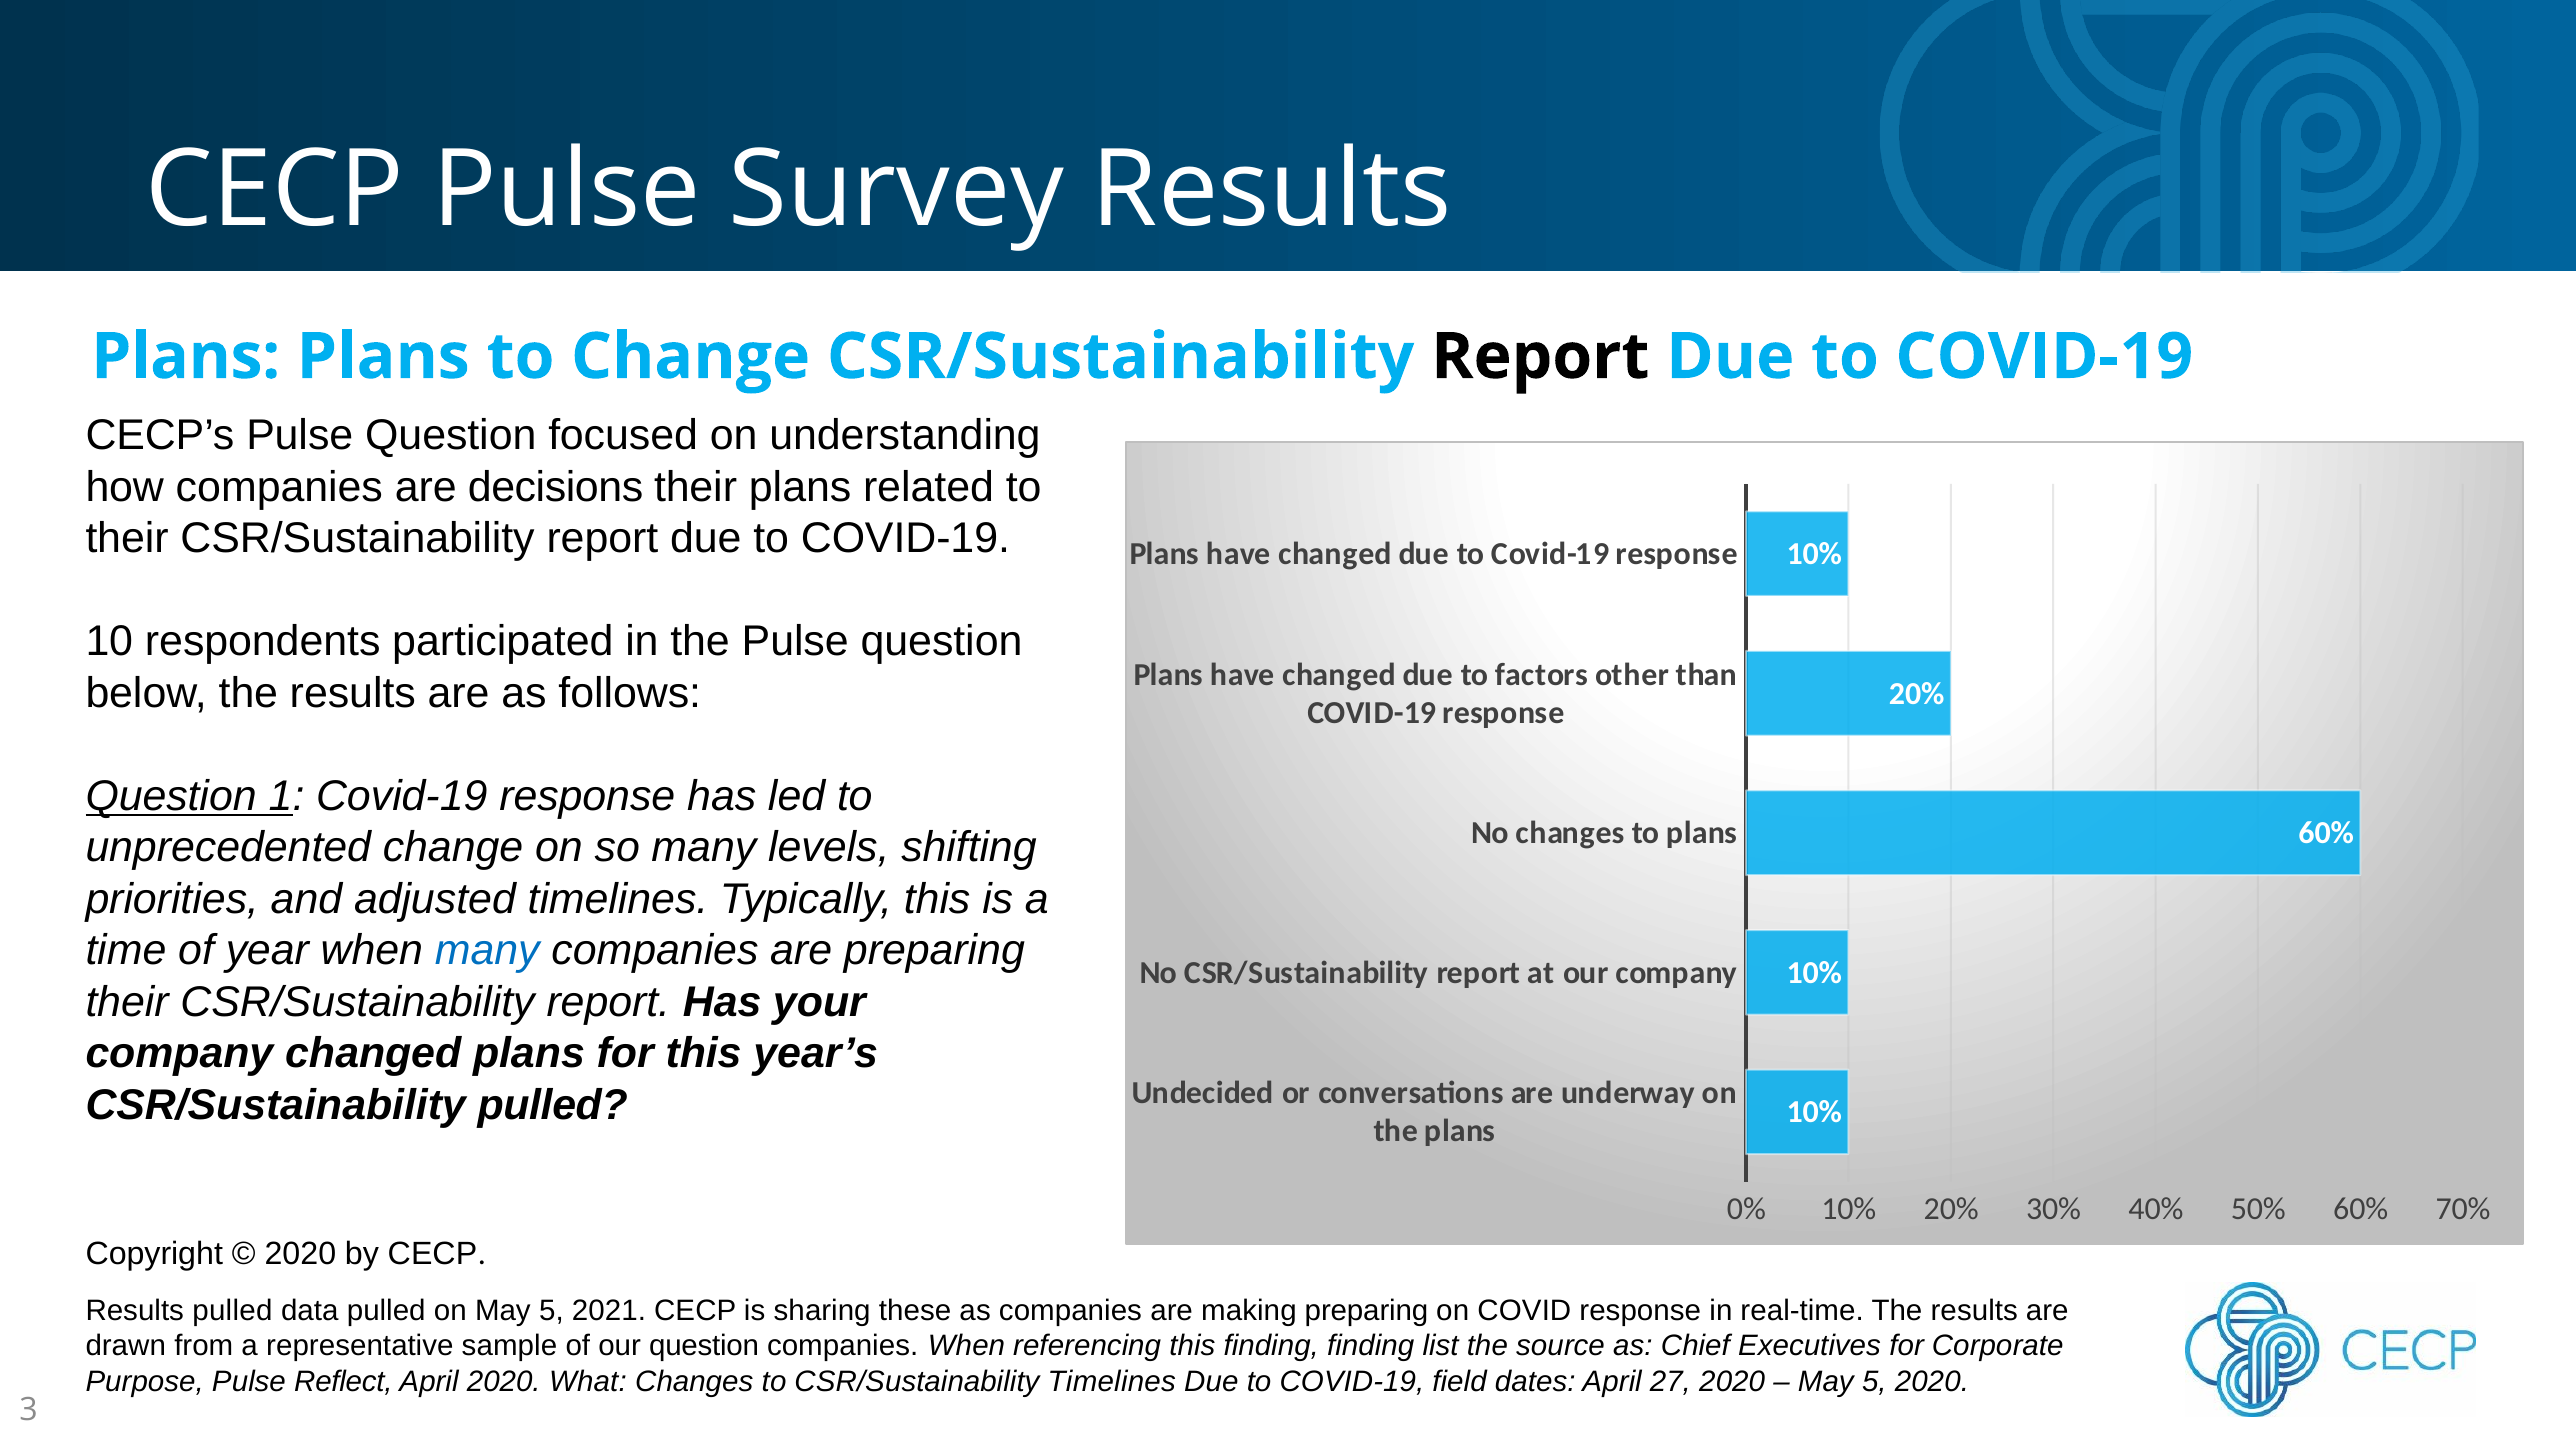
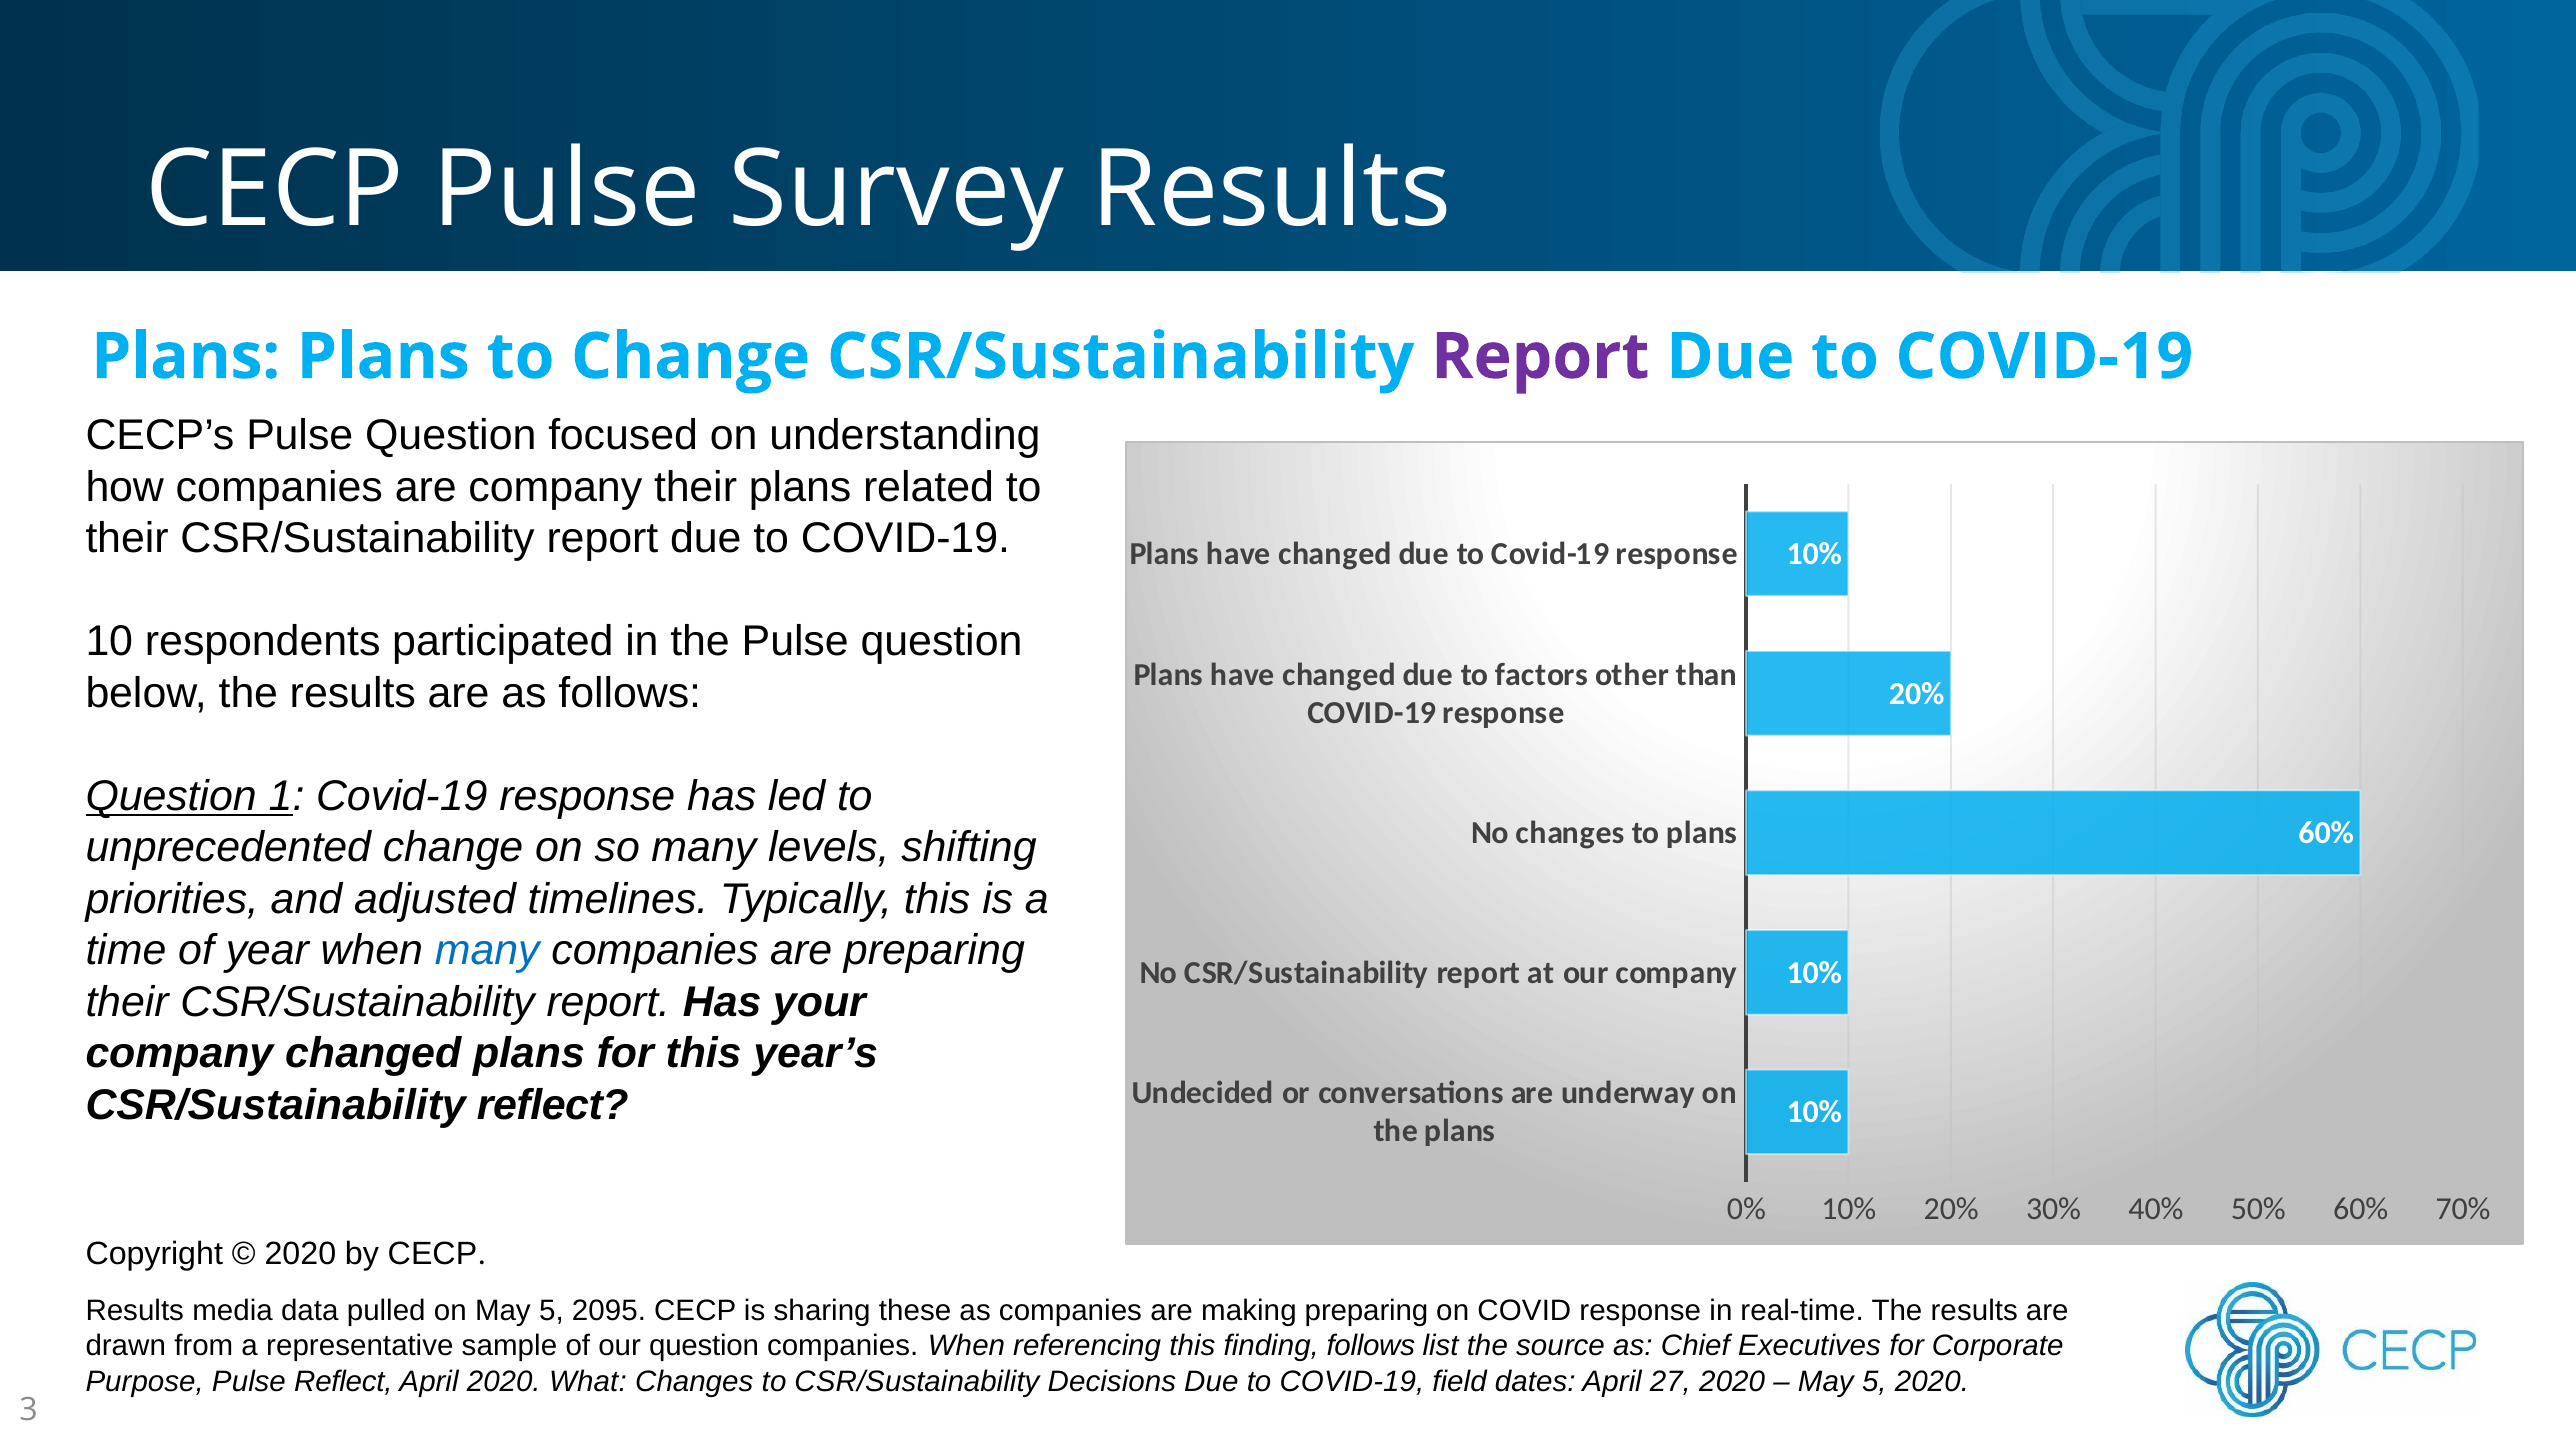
Report colour: black -> purple (1540, 357)
are decisions: decisions -> company (555, 487)
CSR/Sustainability pulled: pulled -> reflect (553, 1105)
Results pulled: pulled -> media (233, 1311)
2021: 2021 -> 2095 (609, 1311)
finding finding: finding -> follows (1371, 1346)
CSR/Sustainability Timelines: Timelines -> Decisions (1112, 1382)
